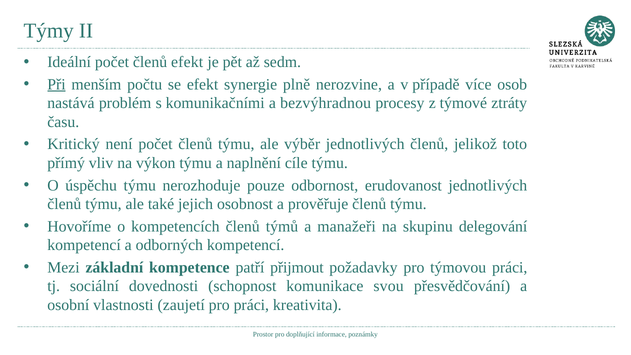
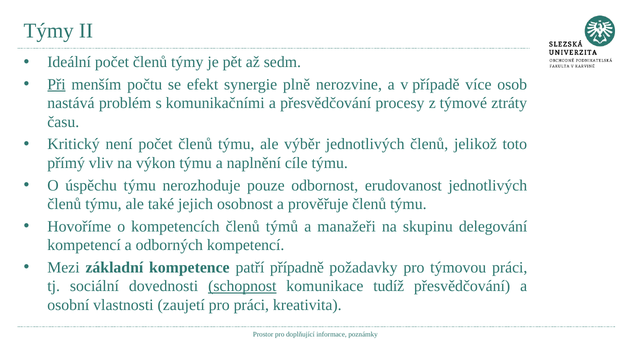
členů efekt: efekt -> týmy (187, 62)
a bezvýhradnou: bezvýhradnou -> přesvědčování (326, 103)
přijmout: přijmout -> případně (297, 267)
schopnost underline: none -> present (242, 286)
svou: svou -> tudíž (389, 286)
